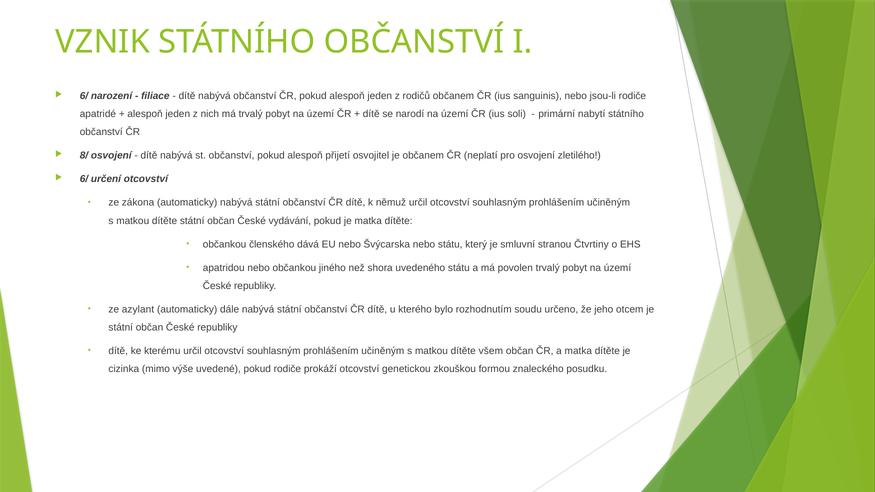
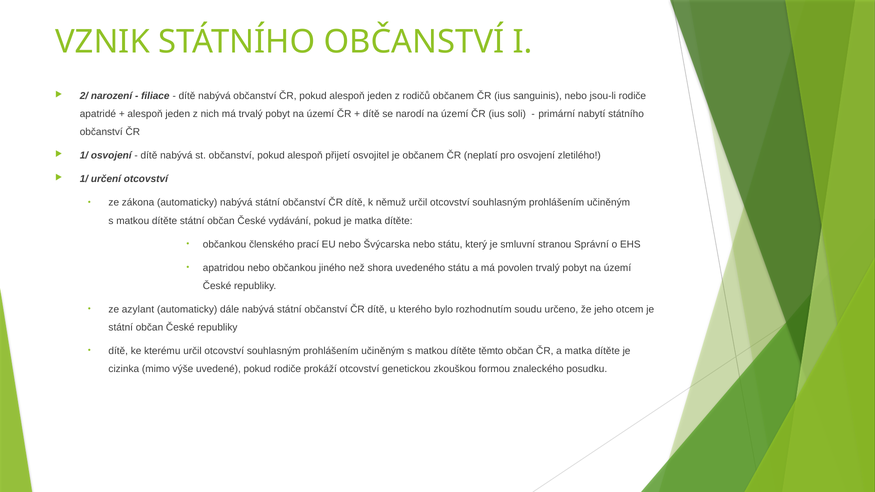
6/: 6/ -> 2/ (84, 96)
8/: 8/ -> 1/ (84, 156)
6/: 6/ -> 1/ (84, 179)
dává: dává -> prací (308, 244)
Čtvrtiny: Čtvrtiny -> Správní (591, 244)
všem: všem -> těmto (491, 351)
